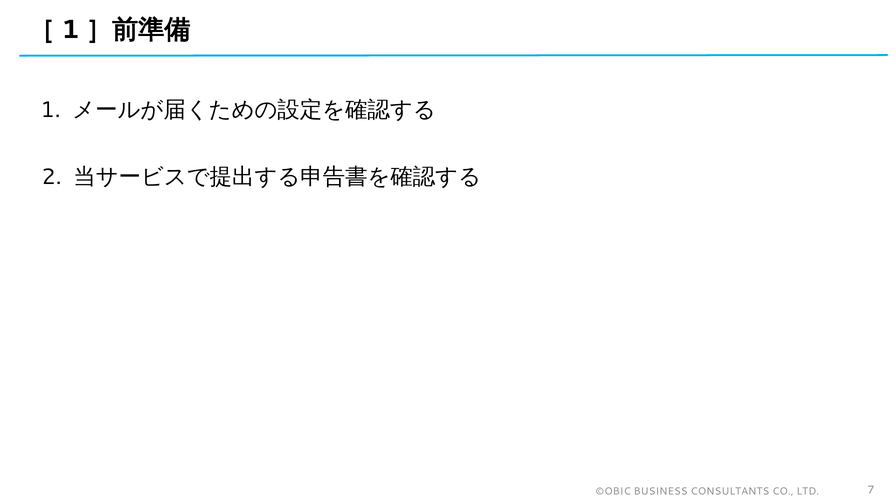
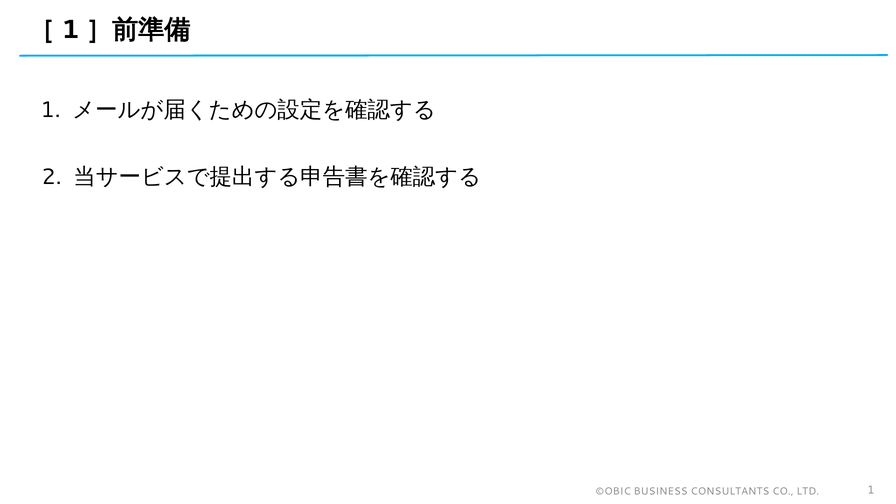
LTD 7: 7 -> 1 (871, 490)
